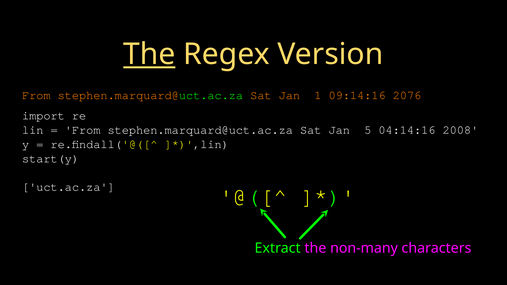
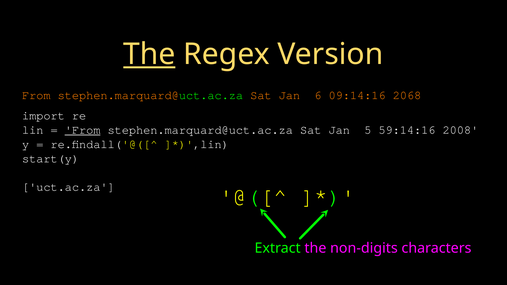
1: 1 -> 6 (318, 95)
2076: 2076 -> 2068 (407, 95)
From underline: none -> present (83, 130)
04:14:16: 04:14:16 -> 59:14:16 (407, 130)
non-many: non-many -> non-digits (364, 248)
